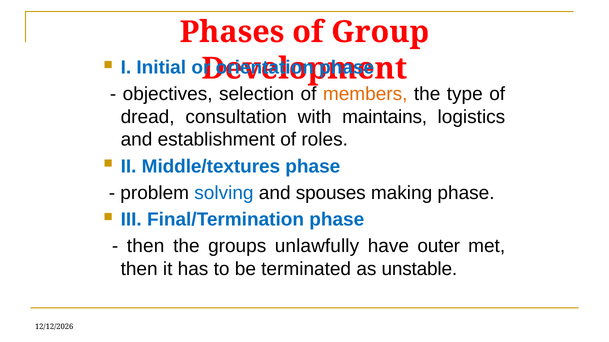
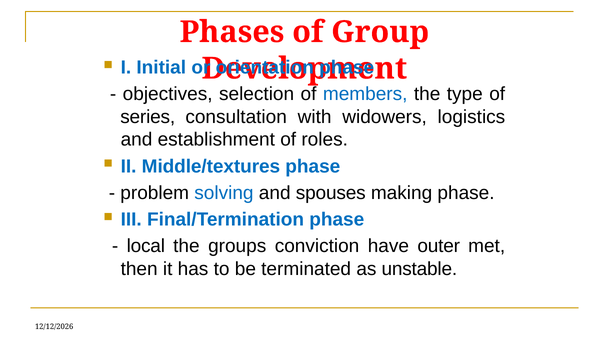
members colour: orange -> blue (365, 94)
dread: dread -> series (148, 117)
maintains: maintains -> widowers (385, 117)
then: then -> local (146, 247)
unlawfully: unlawfully -> conviction (317, 247)
